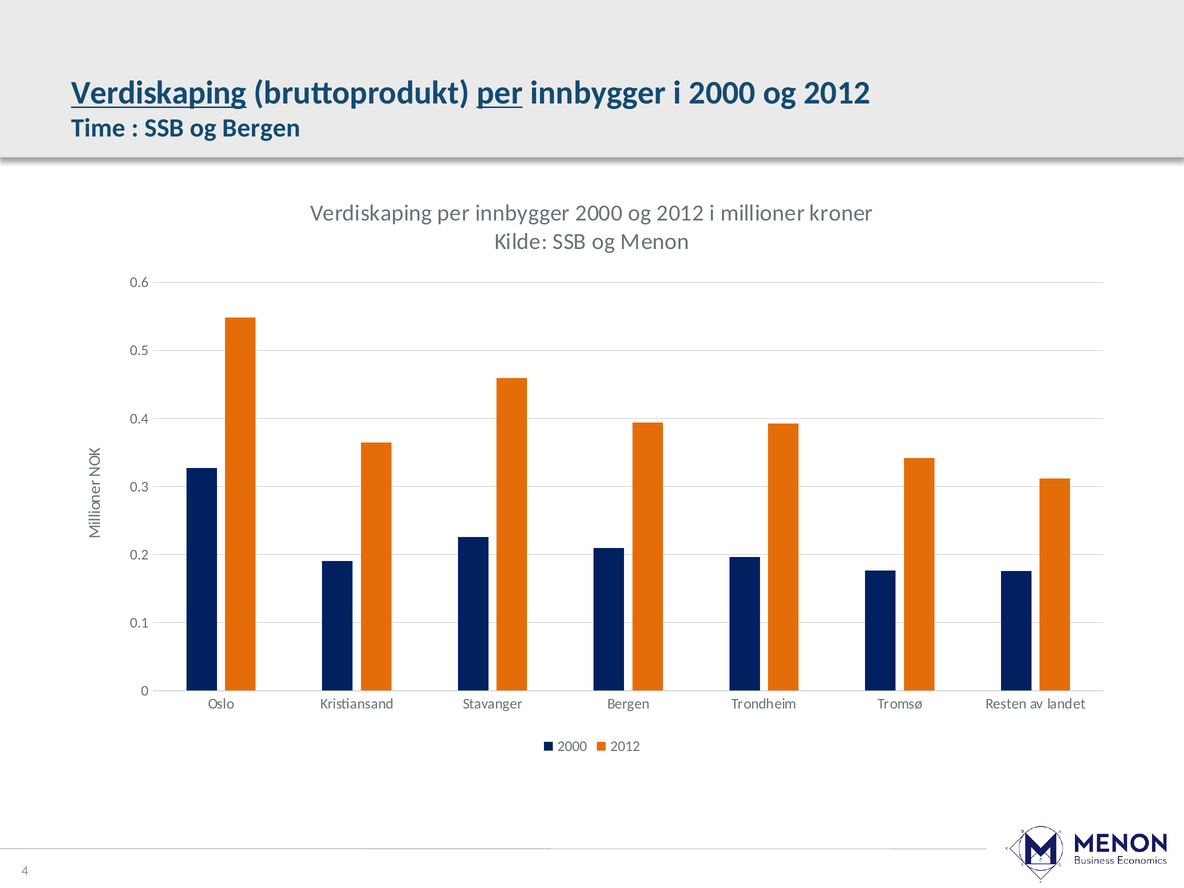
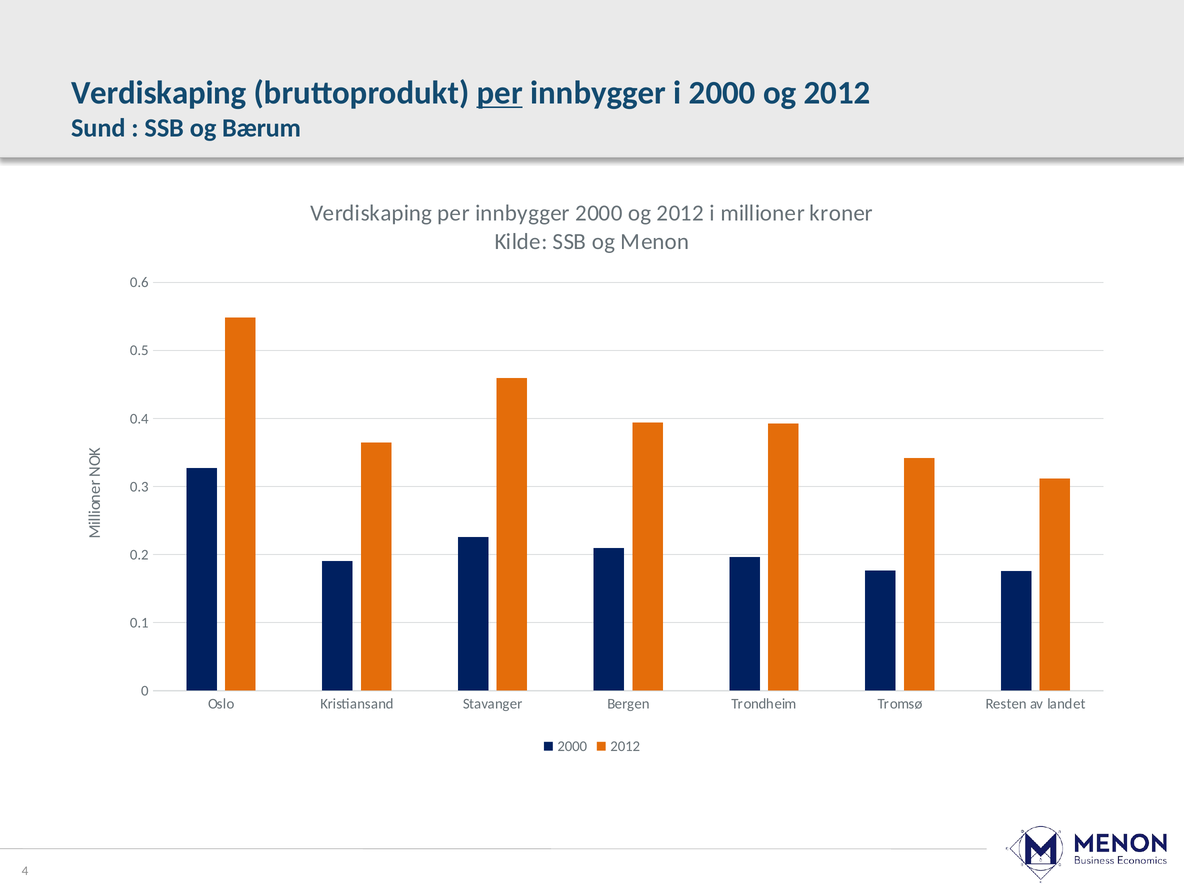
Verdiskaping underline: present -> none (159, 93)
Time: Time -> Sund (98, 128)
og Bergen: Bergen -> Bærum (262, 128)
